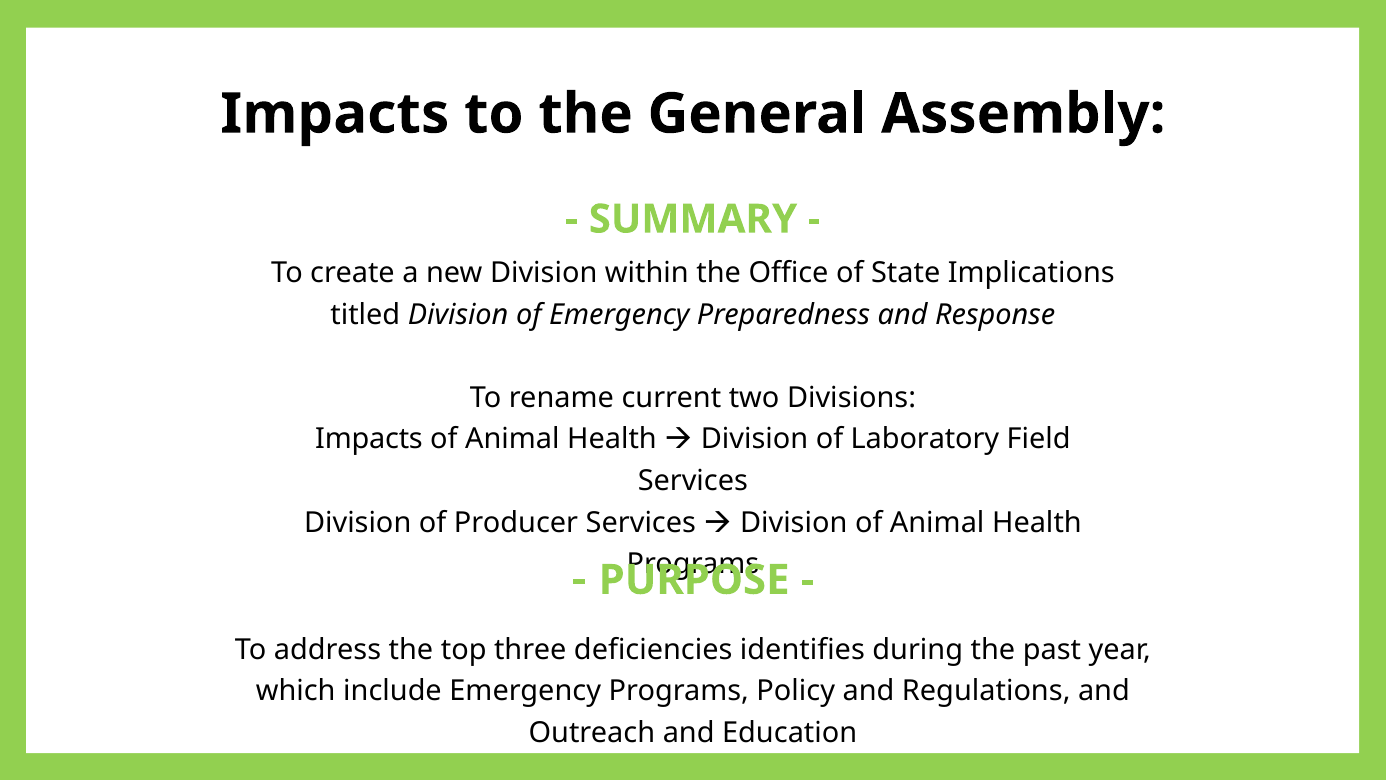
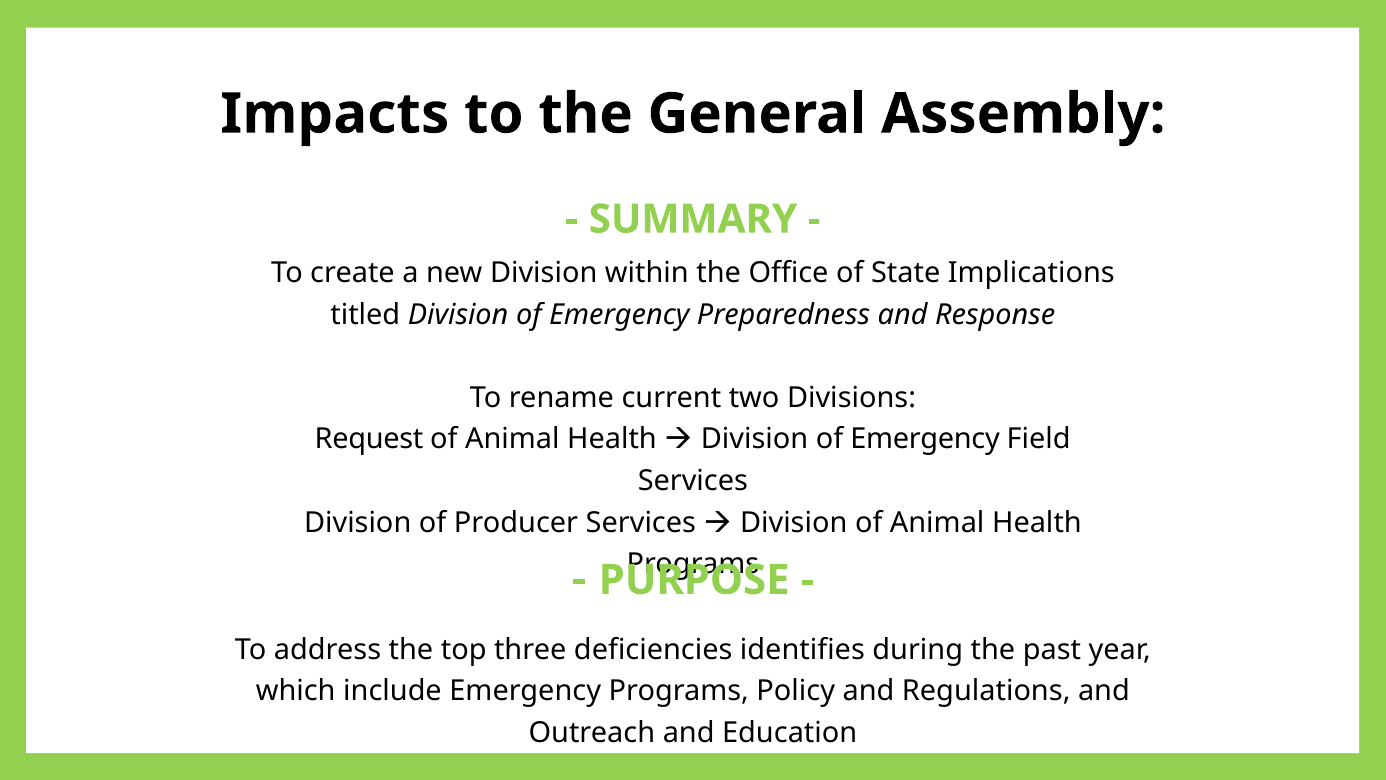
Impacts: Impacts -> Request (369, 439)
Laboratory: Laboratory -> Emergency (925, 439)
